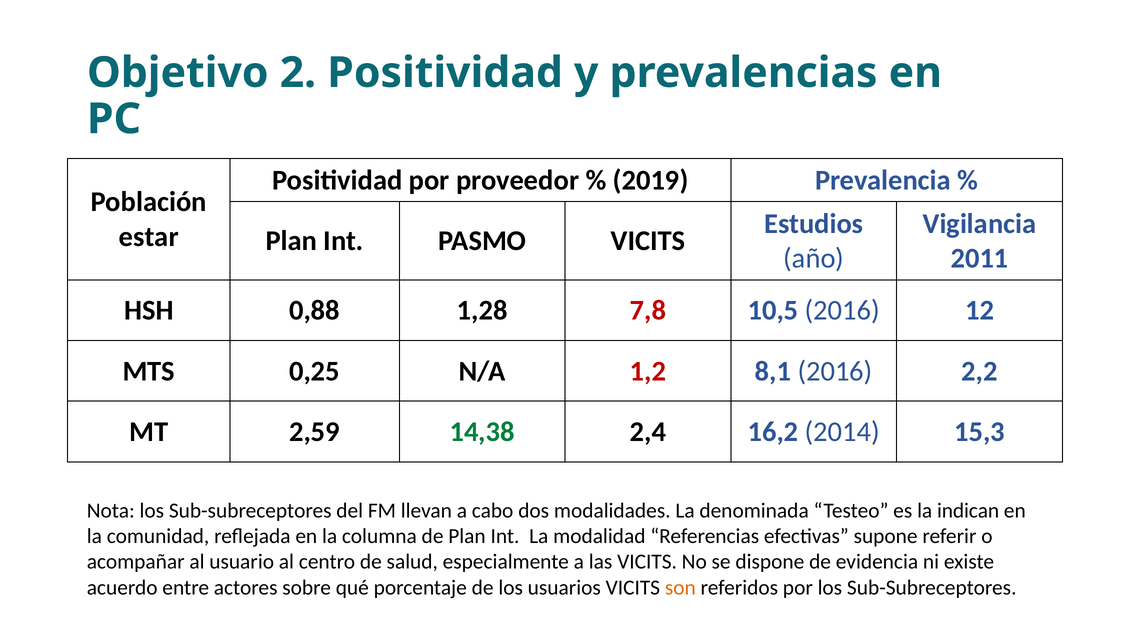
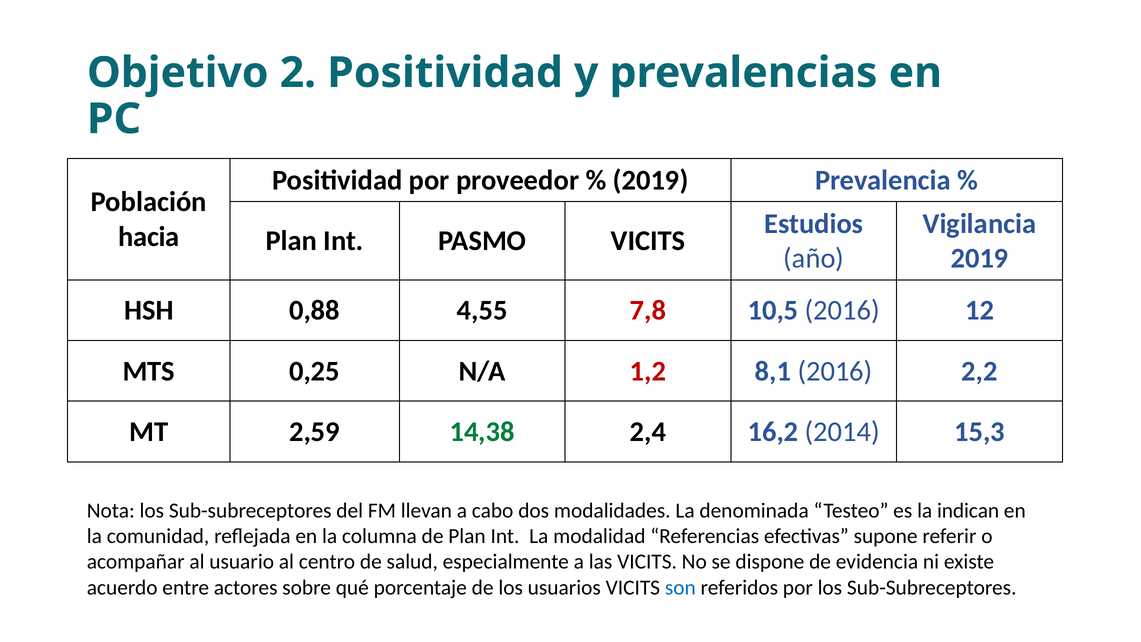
estar: estar -> hacia (149, 237)
2011: 2011 -> 2019 (980, 258)
1,28: 1,28 -> 4,55 (482, 310)
son colour: orange -> blue (680, 587)
